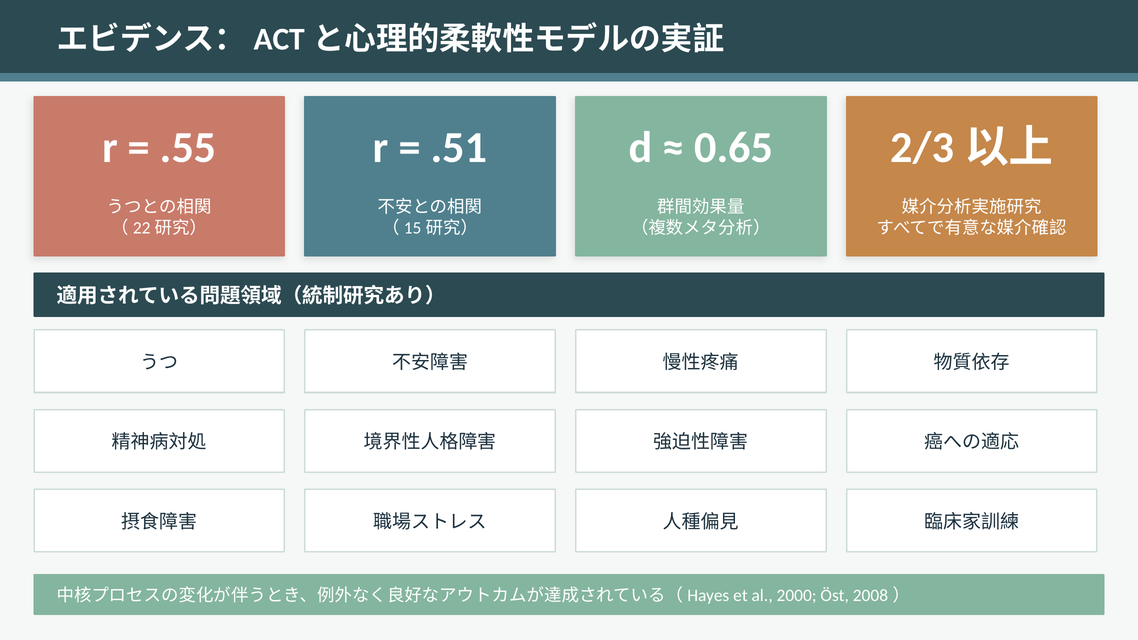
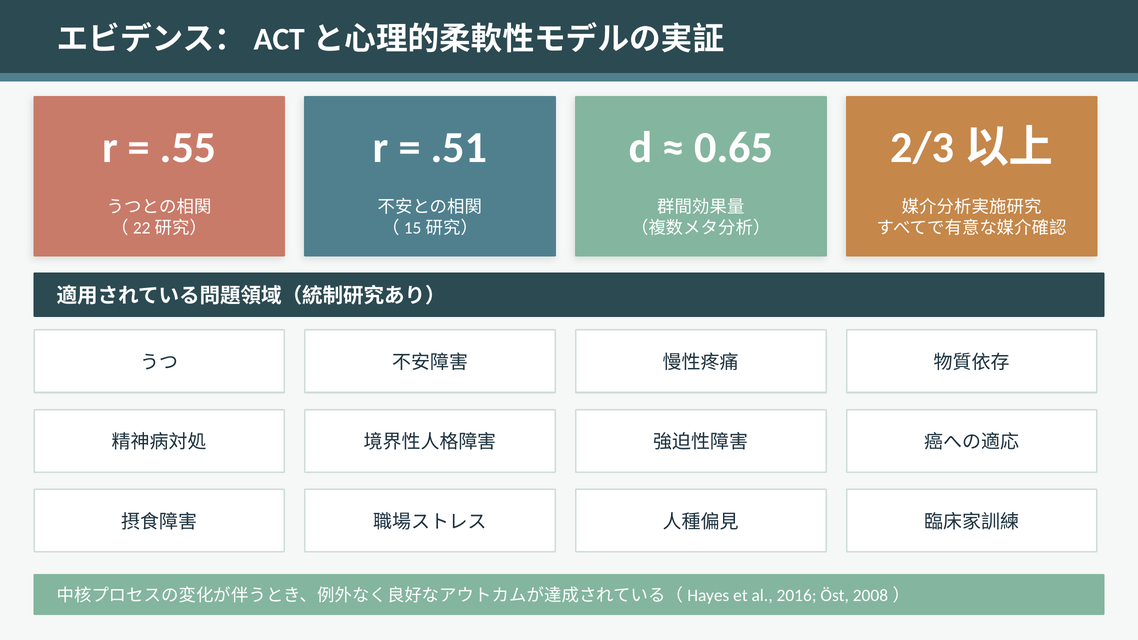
2000: 2000 -> 2016 (797, 596)
